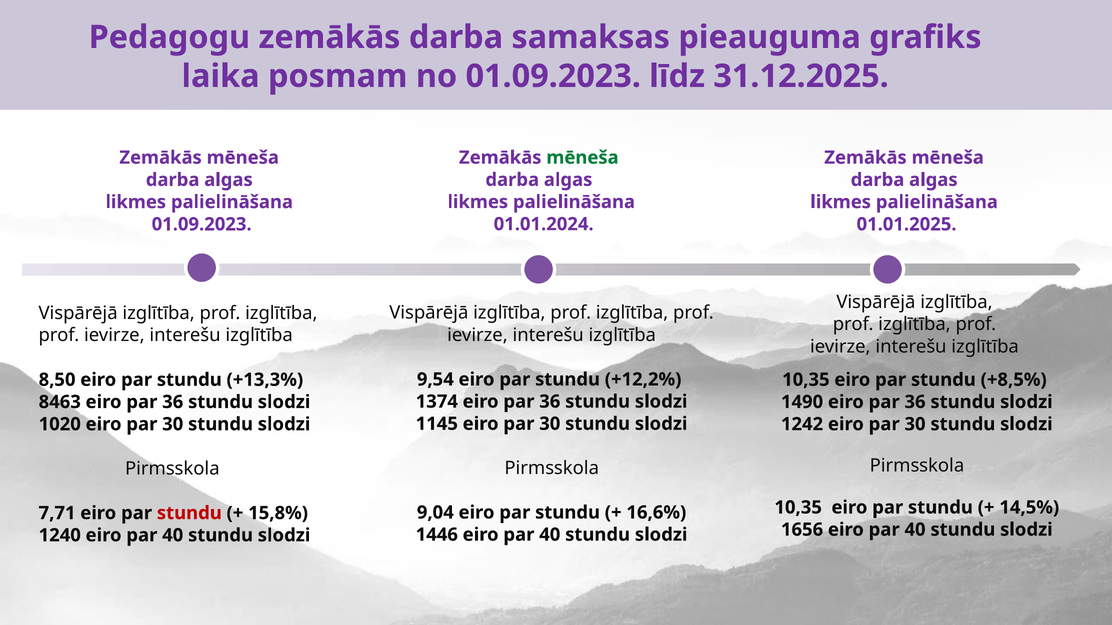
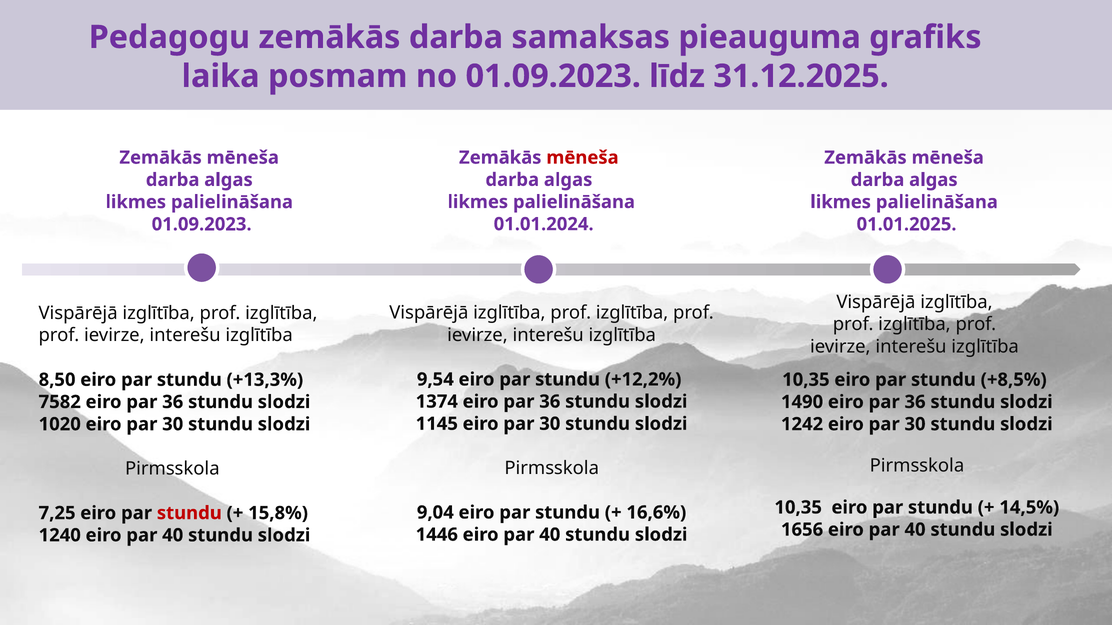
mēneša colour: green -> red (582, 158)
8463: 8463 -> 7582 (60, 402)
7,71: 7,71 -> 7,25 (57, 513)
